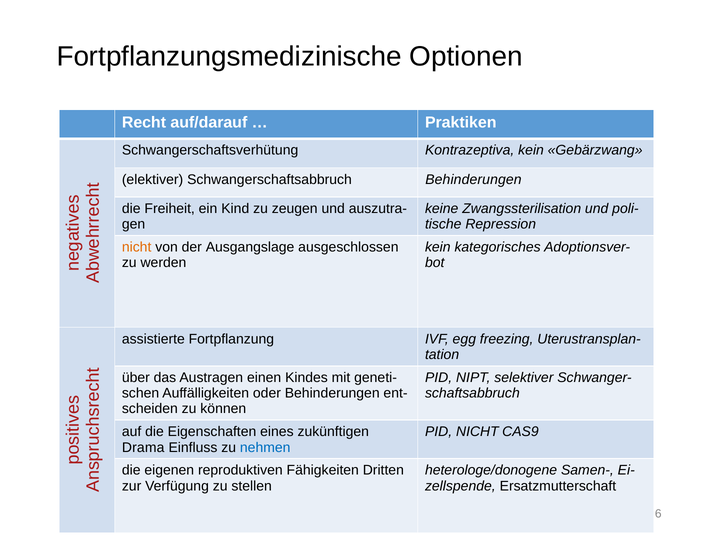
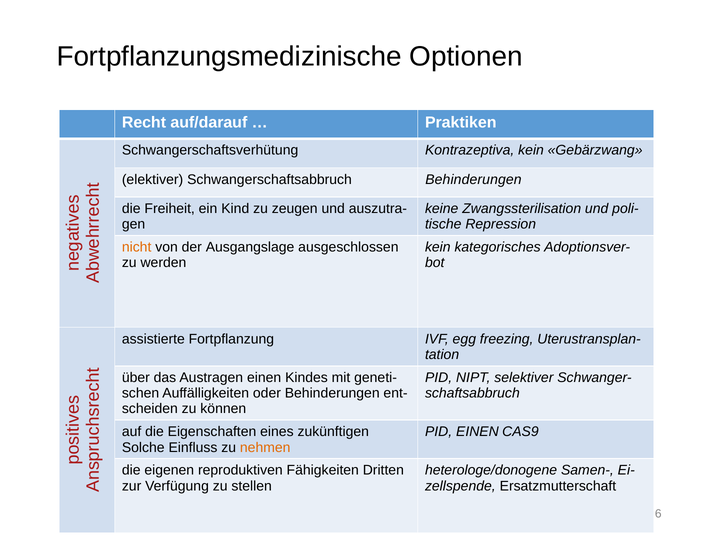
PID NICHT: NICHT -> EINEN (477, 432)
Drama: Drama -> Solche (143, 448)
nehmen colour: blue -> orange (265, 448)
